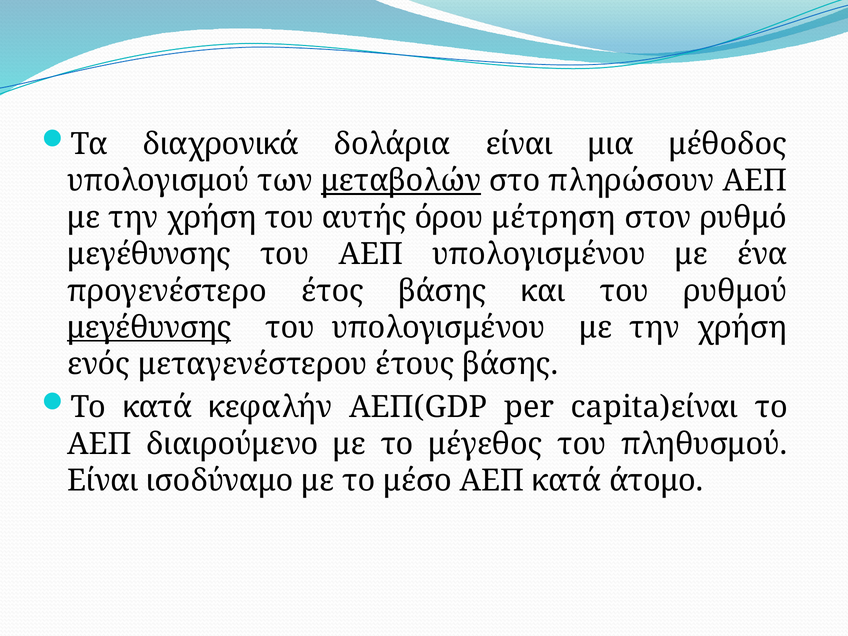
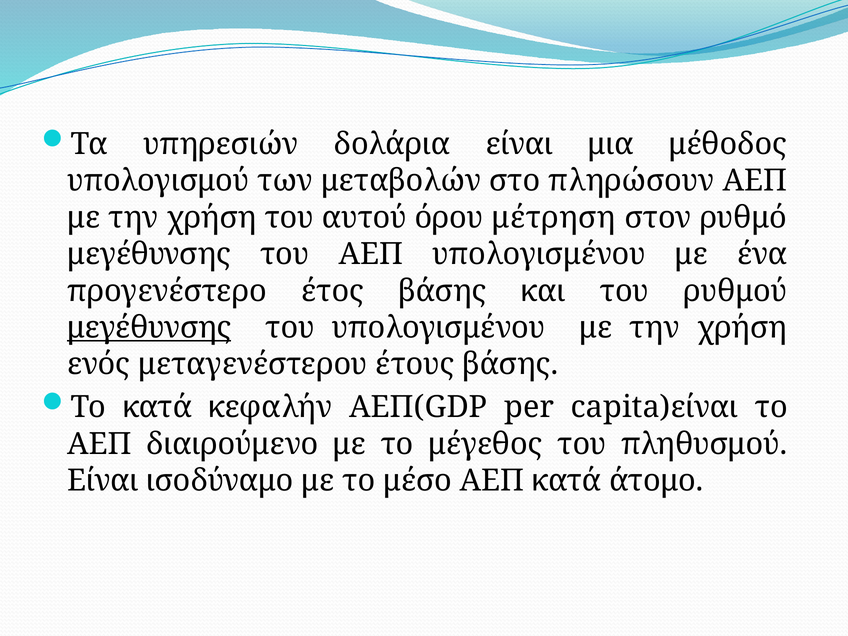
διαχρονικά: διαχρονικά -> υπηρεσιών (221, 144)
μεταβολών underline: present -> none (401, 181)
αυτής: αυτής -> αυτού (364, 217)
